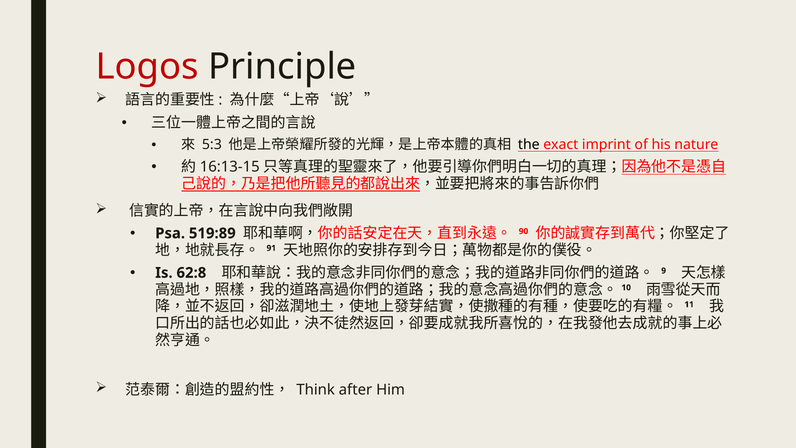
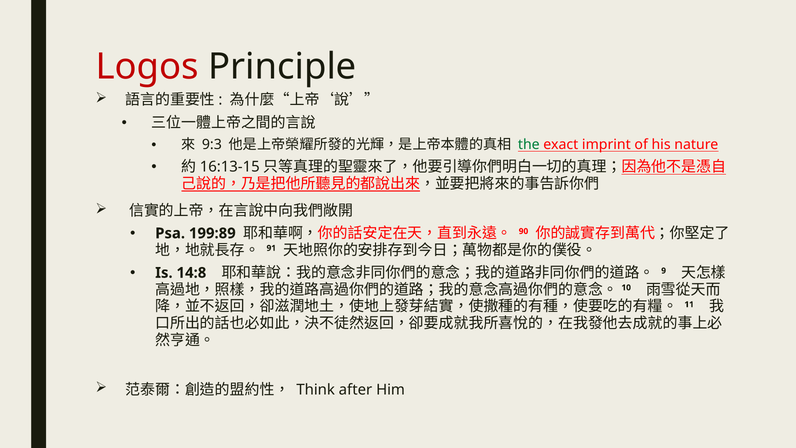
5:3: 5:3 -> 9:3 (212, 145)
the colour: black -> green (529, 145)
519:89: 519:89 -> 199:89 (212, 233)
62:8: 62:8 -> 14:8 (191, 273)
